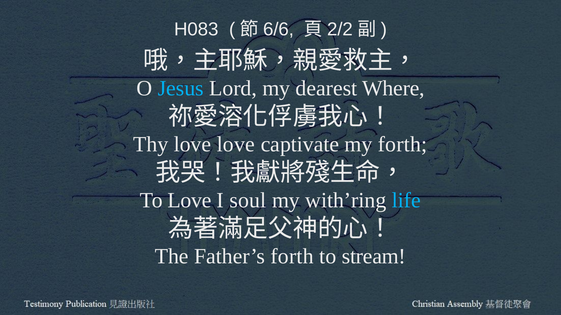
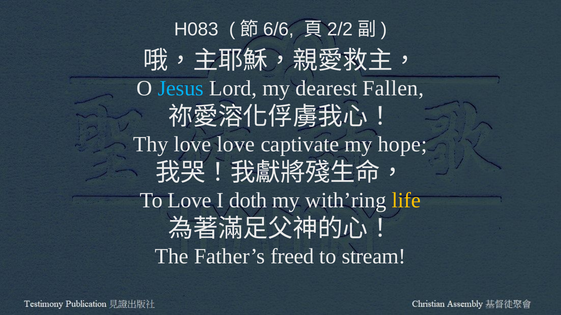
Where: Where -> Fallen (393, 88)
my forth: forth -> hope (403, 145)
soul: soul -> doth (248, 201)
life colour: light blue -> yellow (406, 201)
Father’s forth: forth -> freed (292, 257)
